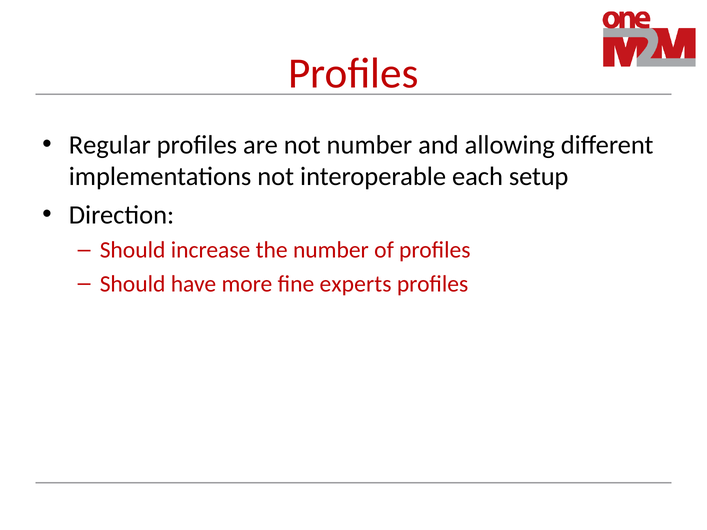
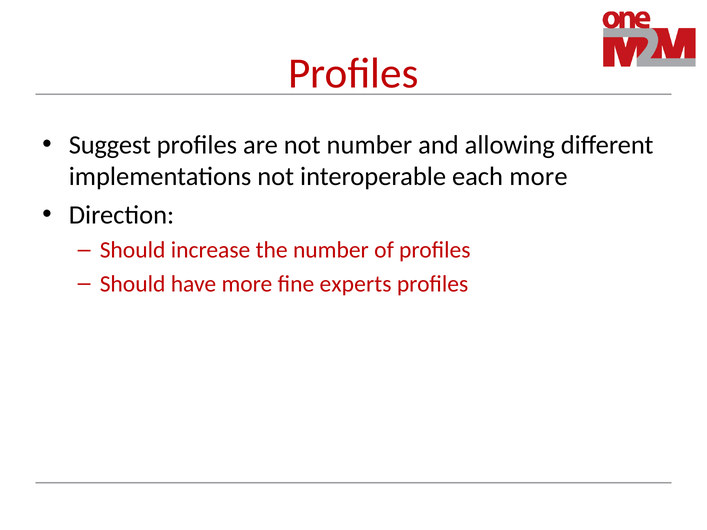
Regular: Regular -> Suggest (110, 145)
each setup: setup -> more (538, 177)
